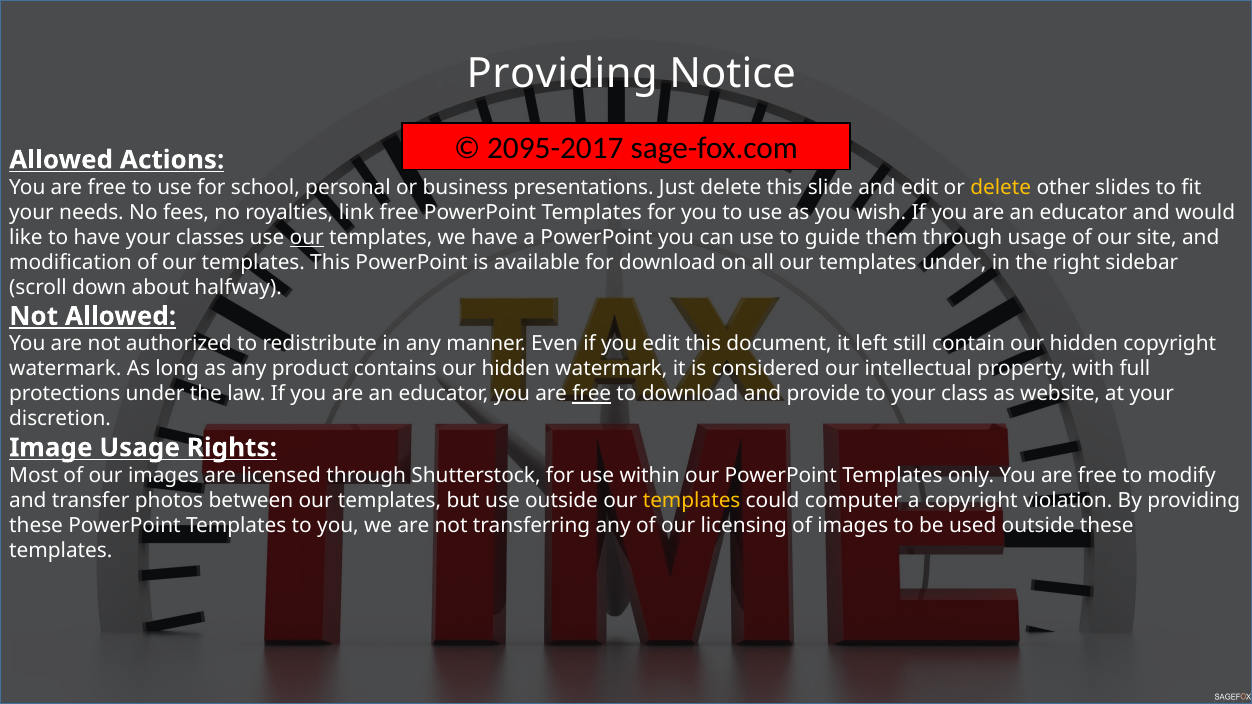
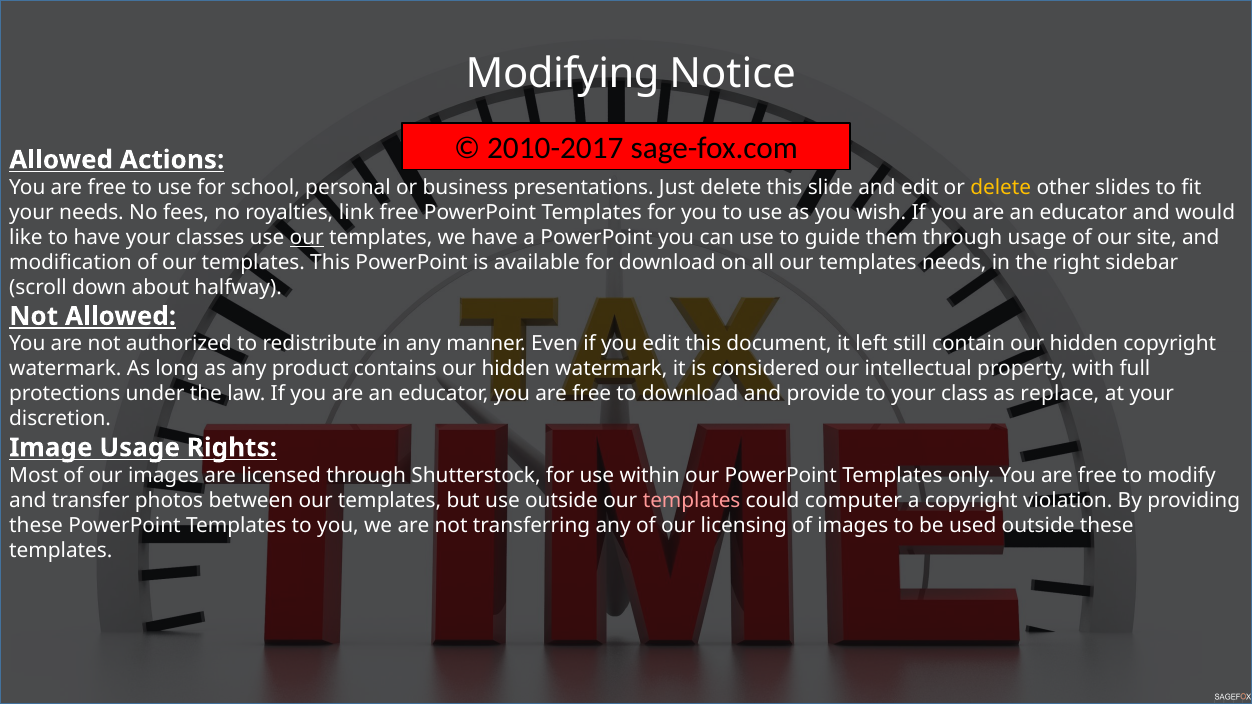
Providing: Providing -> Modifying (563, 74)
2095-2017: 2095-2017 -> 2010-2017 (555, 149)
templates under: under -> needs (954, 263)
free underline: present -> none (592, 394)
website: website -> replace (1060, 394)
templates colour: yellow -> pink (692, 501)
